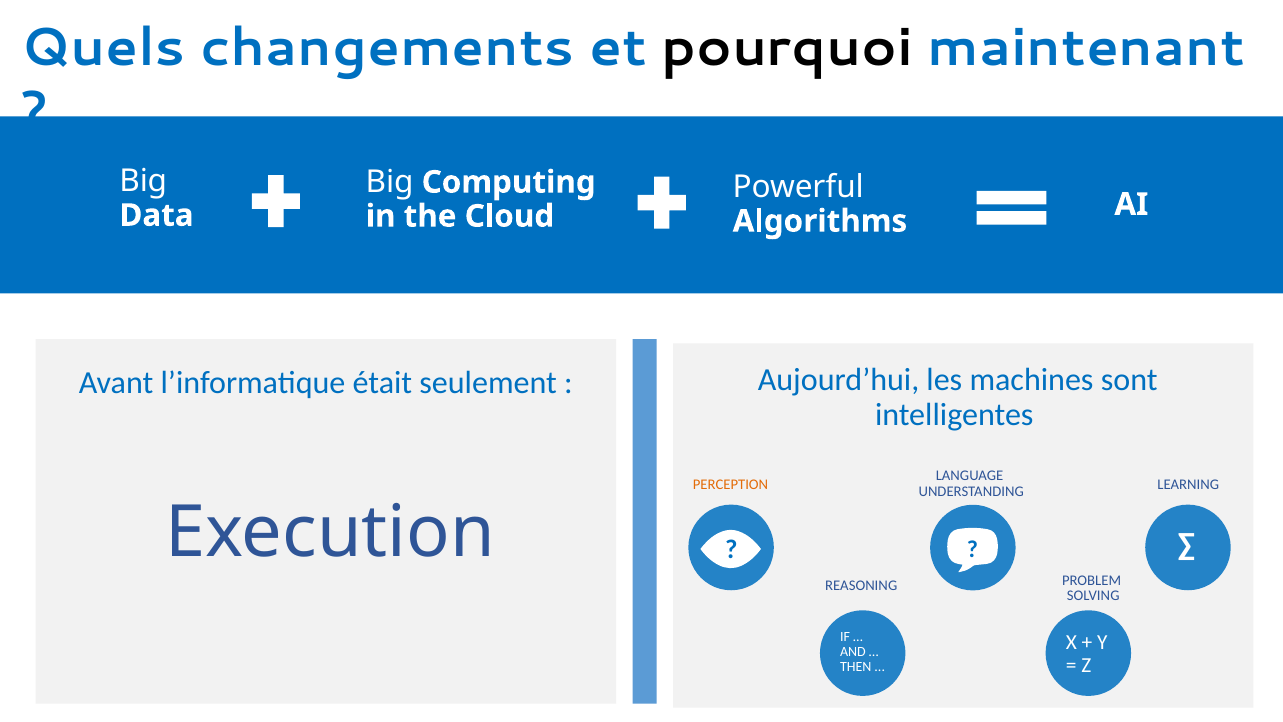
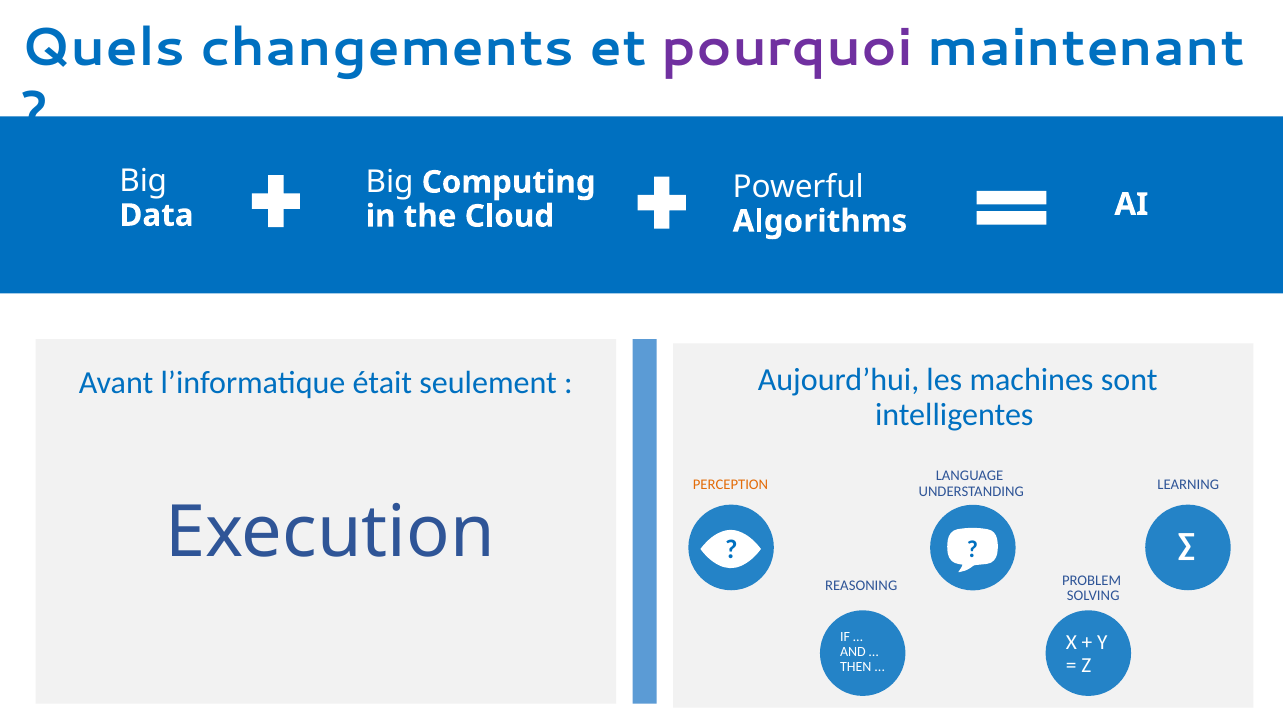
pourquoi colour: black -> purple (787, 47)
